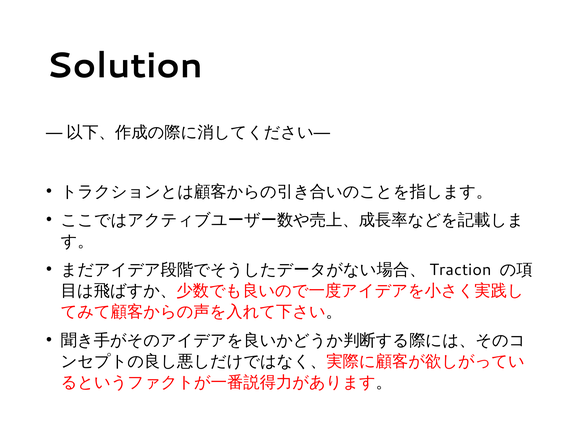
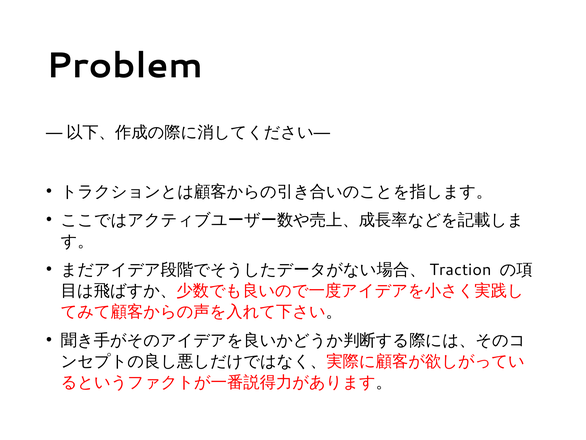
Solution: Solution -> Problem (125, 66)
